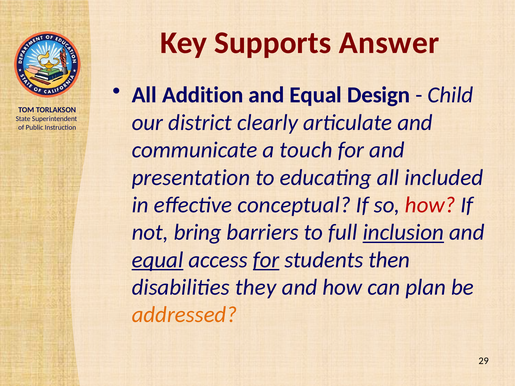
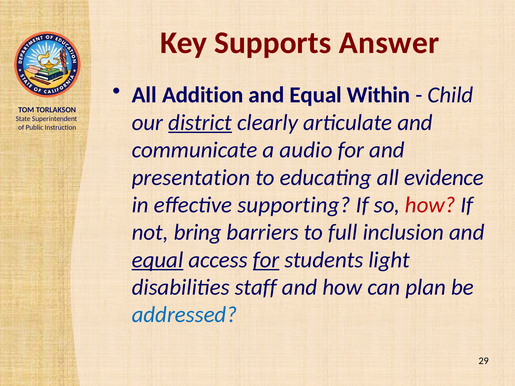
Design: Design -> Within (379, 95)
district underline: none -> present (200, 123)
touch: touch -> audio (306, 150)
included: included -> evidence (444, 178)
conceptual: conceptual -> supporting (294, 205)
inclusion underline: present -> none (403, 233)
then: then -> light (389, 260)
they: they -> staff (256, 287)
addressed colour: orange -> blue (184, 315)
